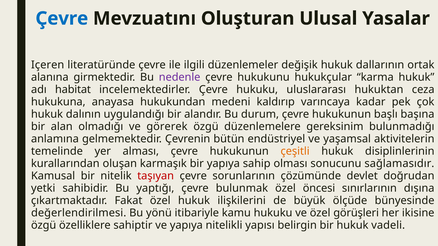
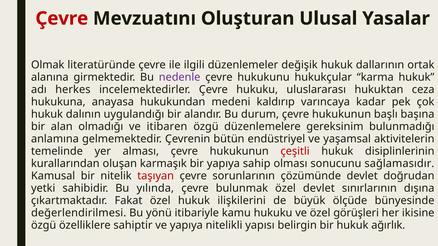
Çevre colour: blue -> red (62, 19)
Içeren: Içeren -> Olmak (48, 65)
habitat: habitat -> herkes (73, 90)
görerek: görerek -> itibaren (167, 127)
çeşitli colour: orange -> red (295, 151)
yaptığı: yaptığı -> yılında (155, 188)
özel öncesi: öncesi -> devlet (319, 188)
vadeli: vadeli -> ağırlık (388, 225)
